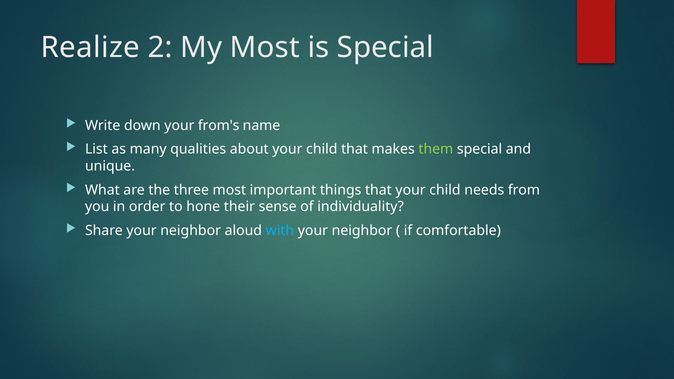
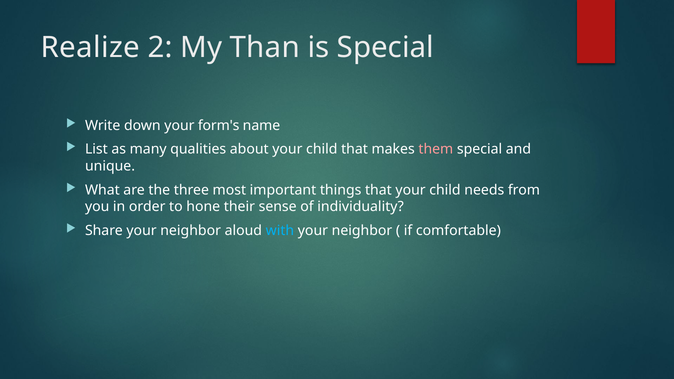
My Most: Most -> Than (265, 47)
from's: from's -> form's (219, 125)
them colour: light green -> pink (436, 149)
